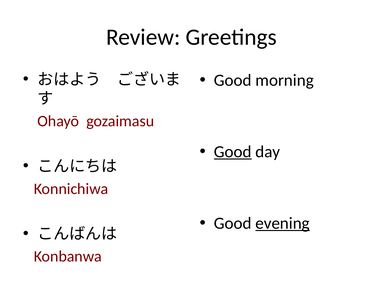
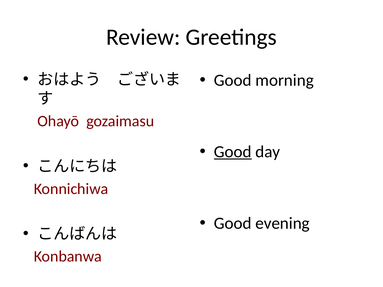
evening underline: present -> none (283, 223)
